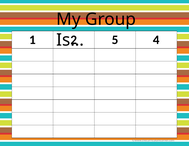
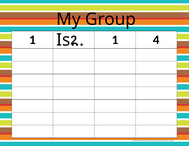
5: 5 -> 1 (115, 40)
